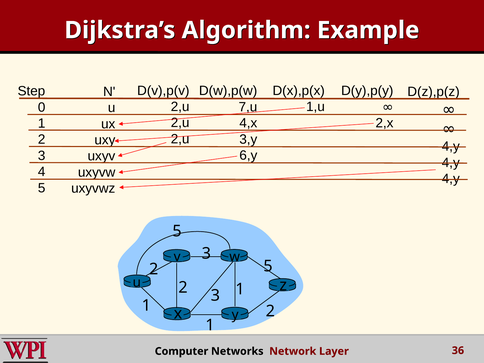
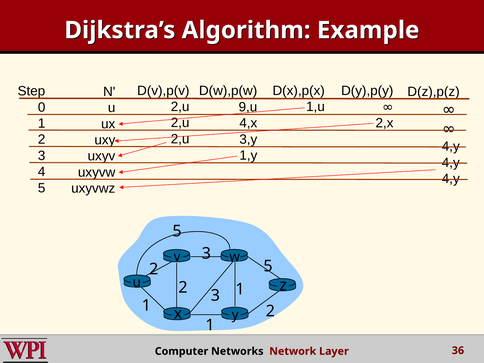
7,u: 7,u -> 9,u (248, 107)
6,y: 6,y -> 1,y (248, 155)
